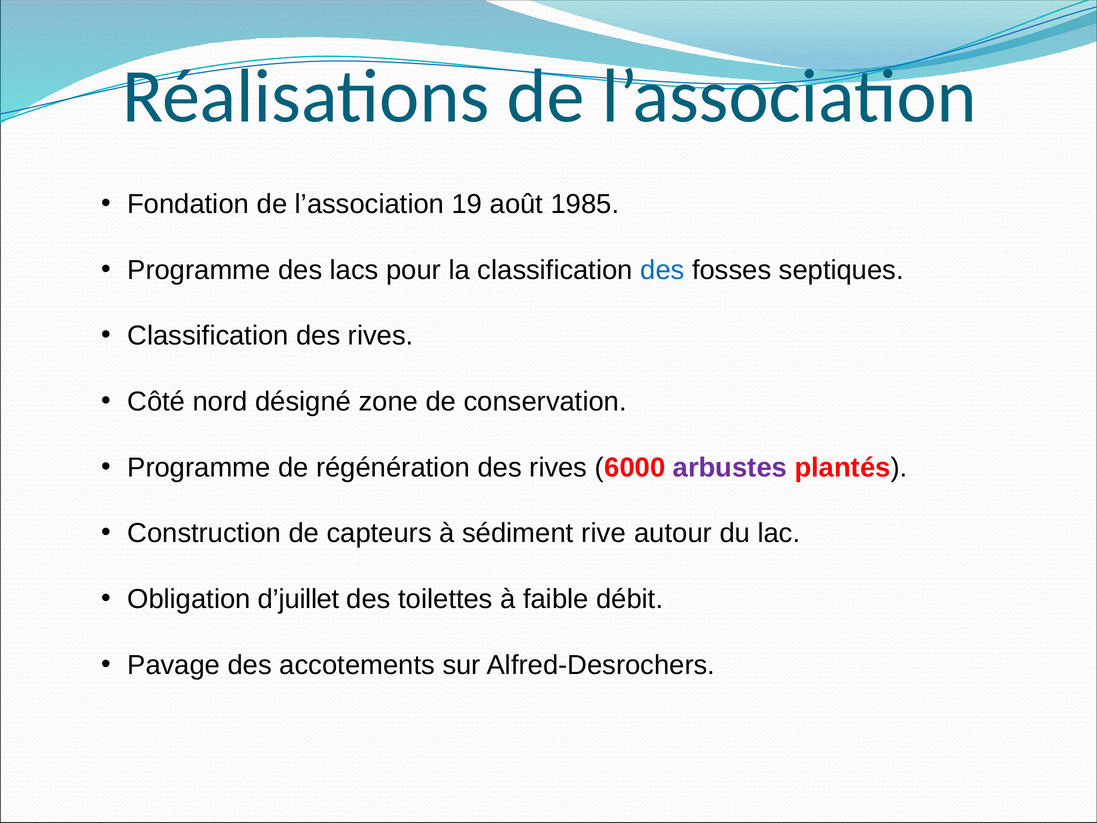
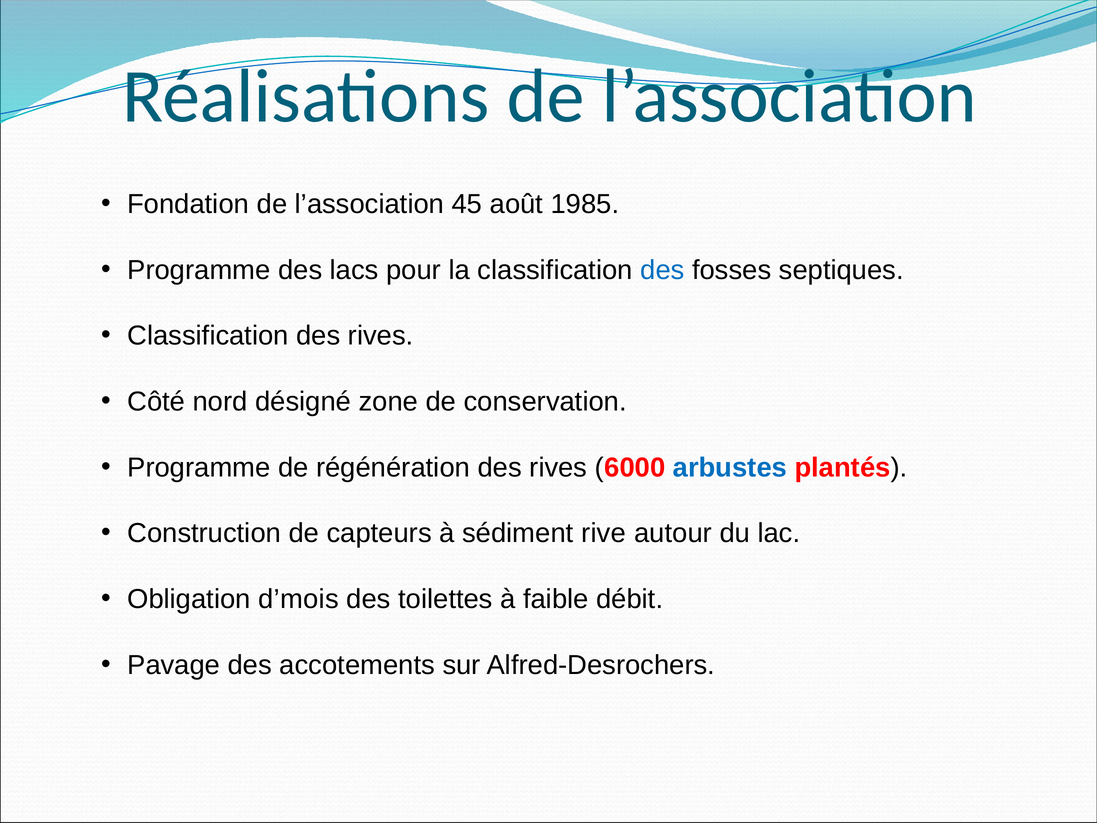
19: 19 -> 45 (467, 204)
arbustes colour: purple -> blue (730, 467)
d’juillet: d’juillet -> d’mois (299, 599)
